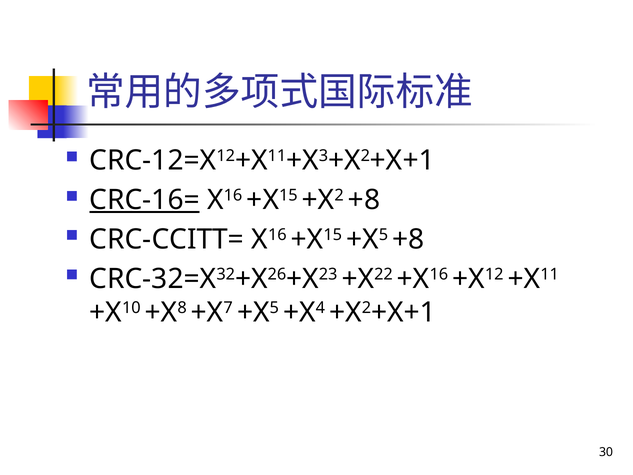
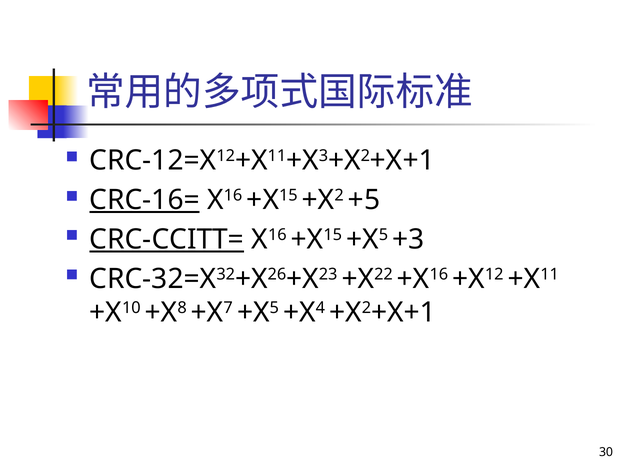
+X2 +8: +8 -> +5 (364, 200)
CRC-CCITT= underline: none -> present (167, 239)
+X5 +8: +8 -> +3 (408, 239)
